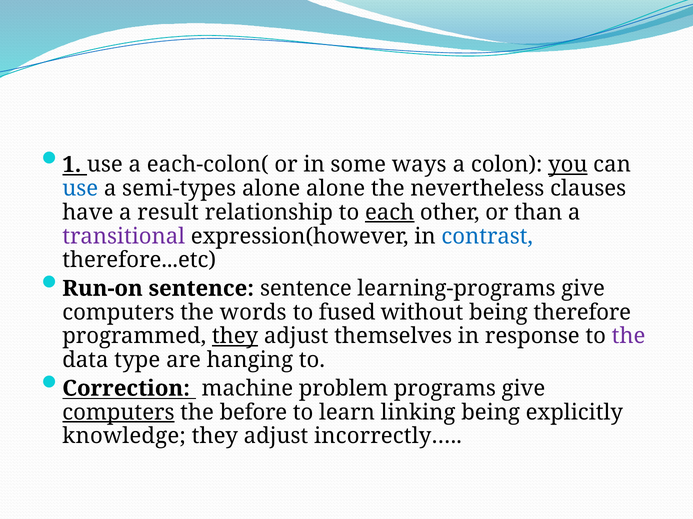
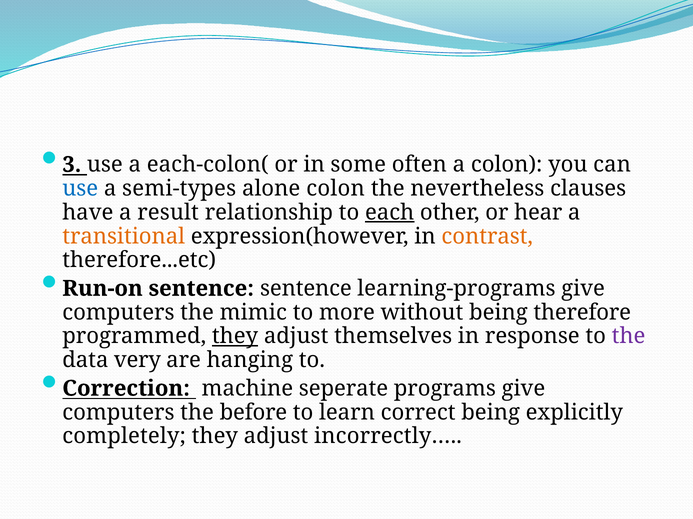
1: 1 -> 3 (72, 165)
ways: ways -> often (419, 165)
you underline: present -> none (568, 165)
alone alone: alone -> colon (336, 189)
than: than -> hear (538, 213)
transitional colour: purple -> orange (124, 237)
contrast colour: blue -> orange (487, 237)
words: words -> mimic (253, 313)
fused: fused -> more (347, 313)
type: type -> very (137, 361)
problem: problem -> seperate (343, 389)
computers underline: present -> none (118, 413)
linking: linking -> correct (418, 413)
knowledge: knowledge -> completely (124, 437)
